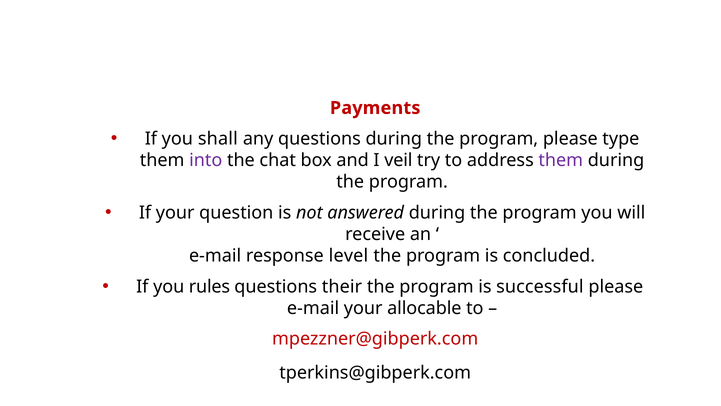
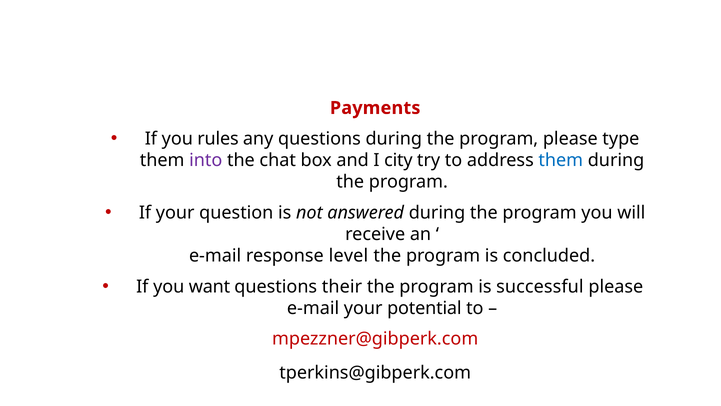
shall: shall -> rules (218, 139)
veil: veil -> city (398, 160)
them colour: purple -> blue (561, 160)
rules: rules -> want (209, 286)
allocable: allocable -> potential (424, 308)
